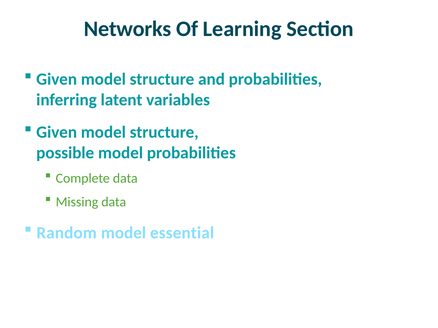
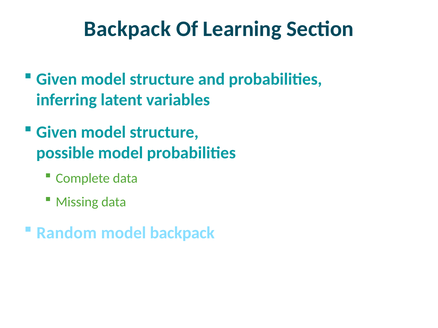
Networks: Networks -> Backpack (127, 29)
model essential: essential -> backpack (182, 233)
